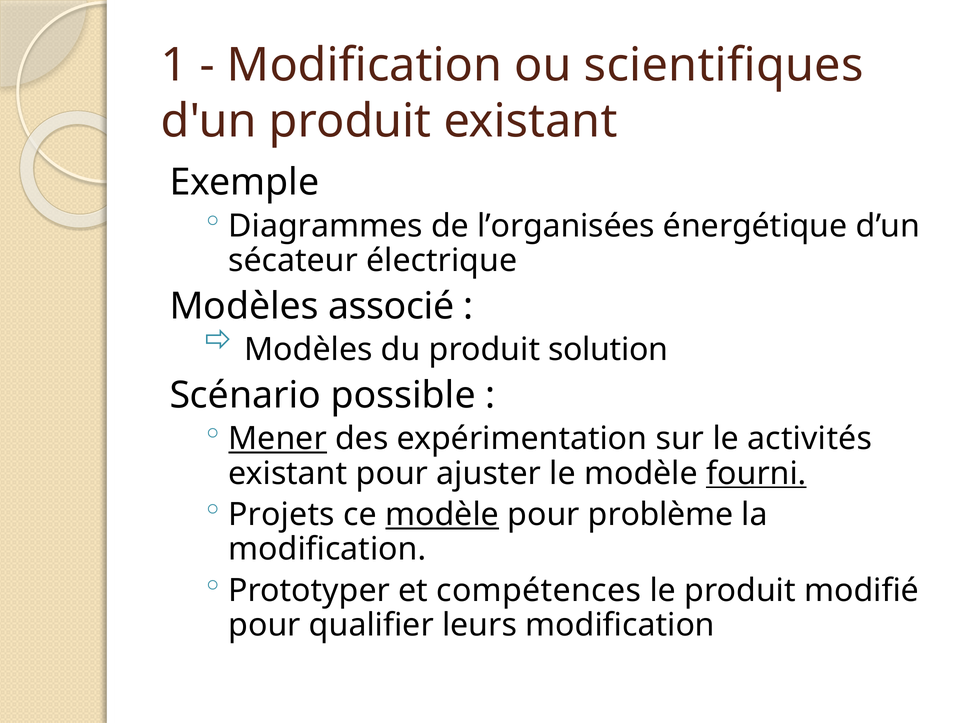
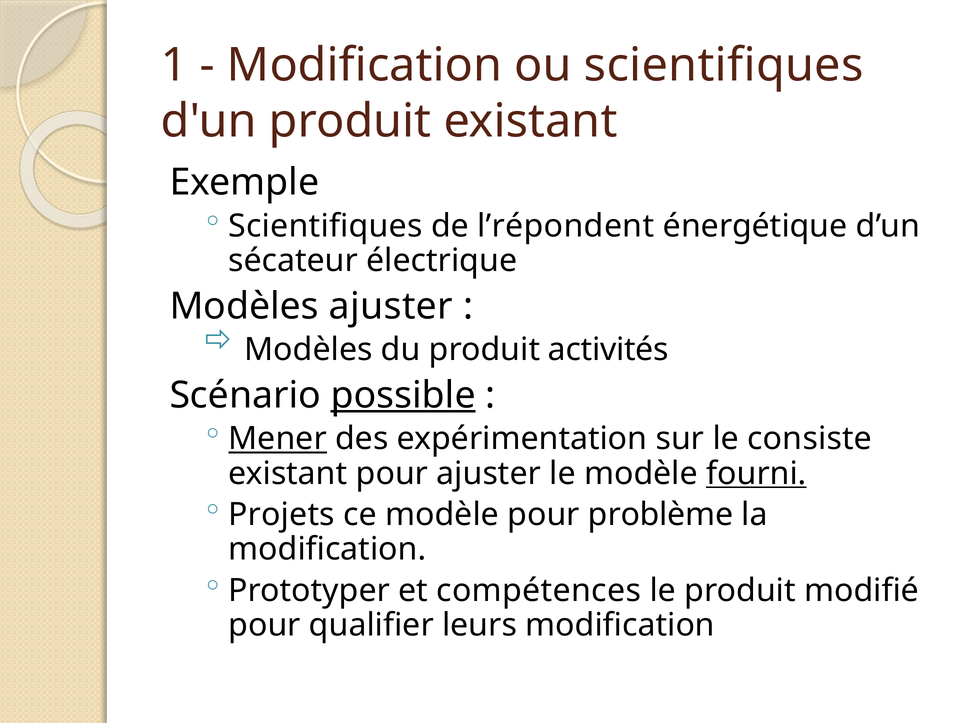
Diagrammes: Diagrammes -> Scientifiques (325, 226)
l’organisées: l’organisées -> l’répondent (566, 226)
Modèles associé: associé -> ajuster (391, 306)
solution: solution -> activités (608, 350)
possible underline: none -> present (403, 395)
activités: activités -> consiste (810, 439)
modèle underline: present -> none (442, 515)
